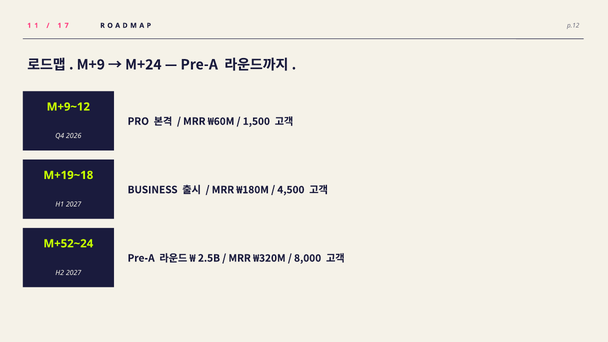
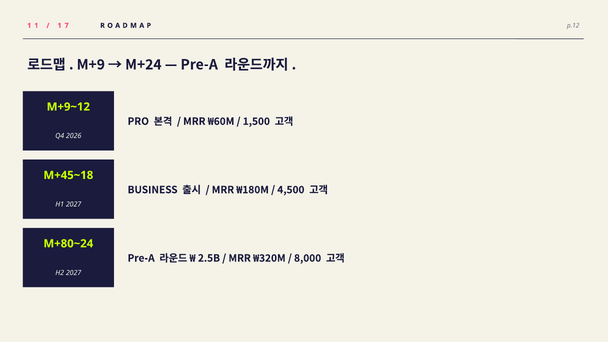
M+19~18: M+19~18 -> M+45~18 (68, 175)
M+52~24: M+52~24 -> M+80~24 (68, 244)
